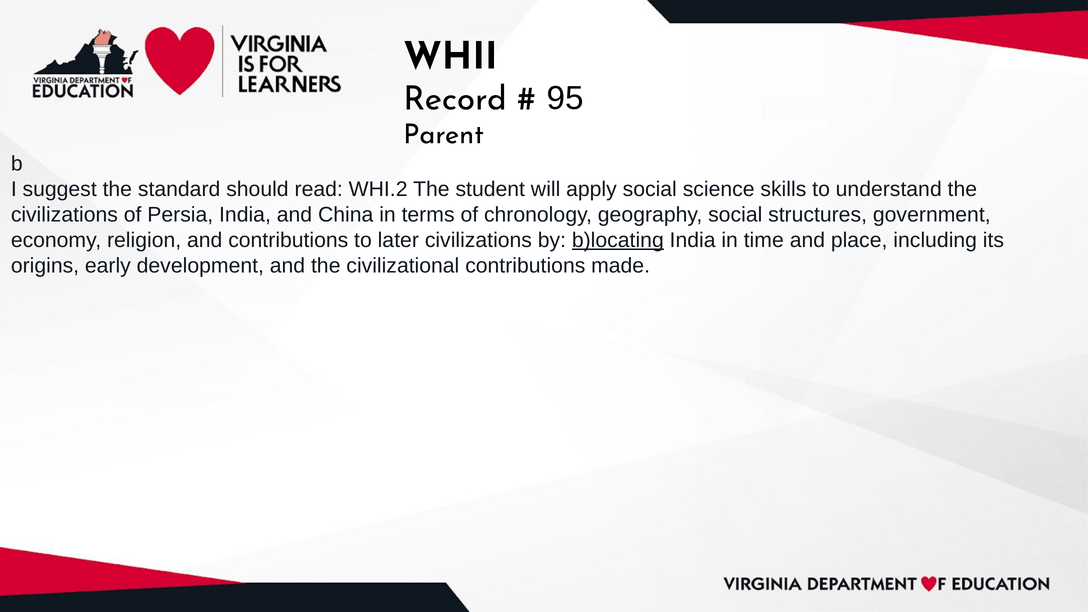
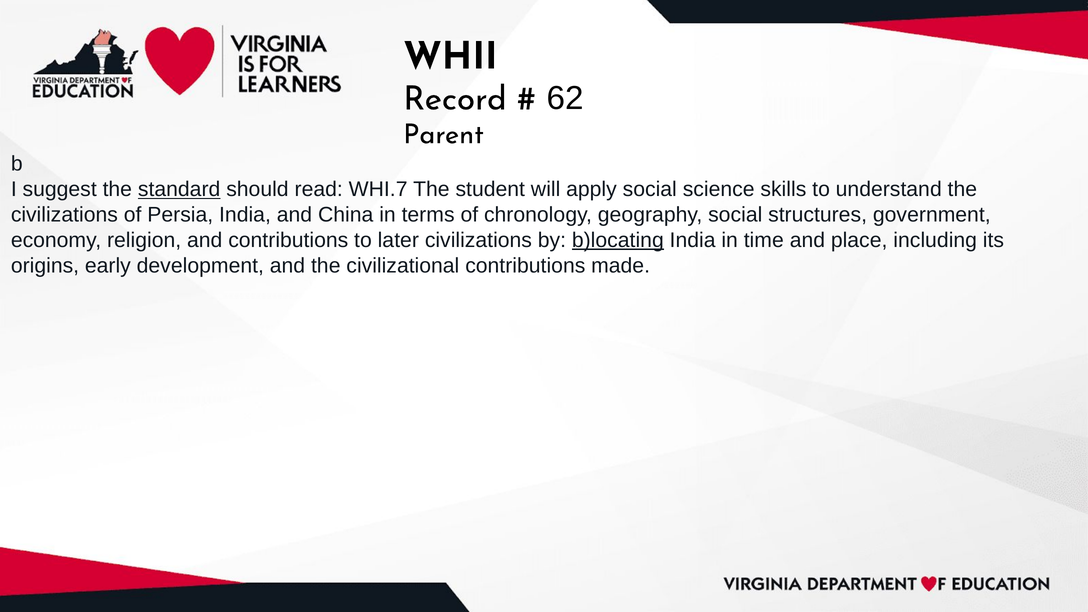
95: 95 -> 62 (565, 98)
standard underline: none -> present (179, 189)
WHI.2: WHI.2 -> WHI.7 (378, 189)
